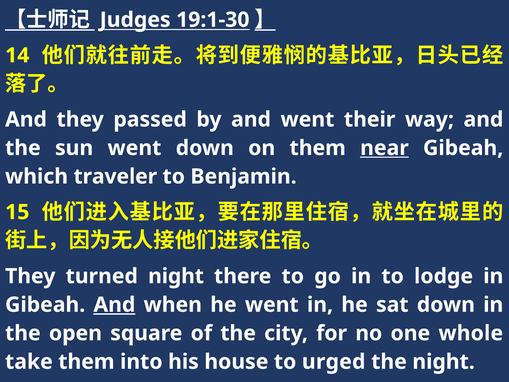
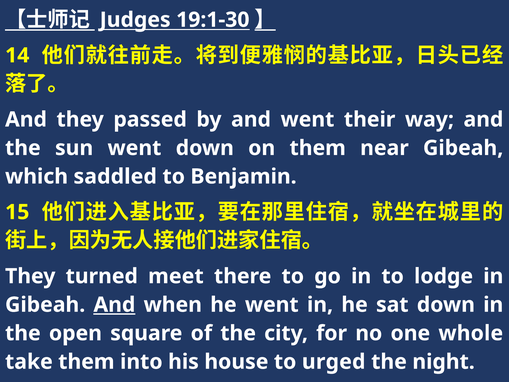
near underline: present -> none (384, 148)
traveler: traveler -> saddled (115, 176)
turned night: night -> meet (176, 276)
